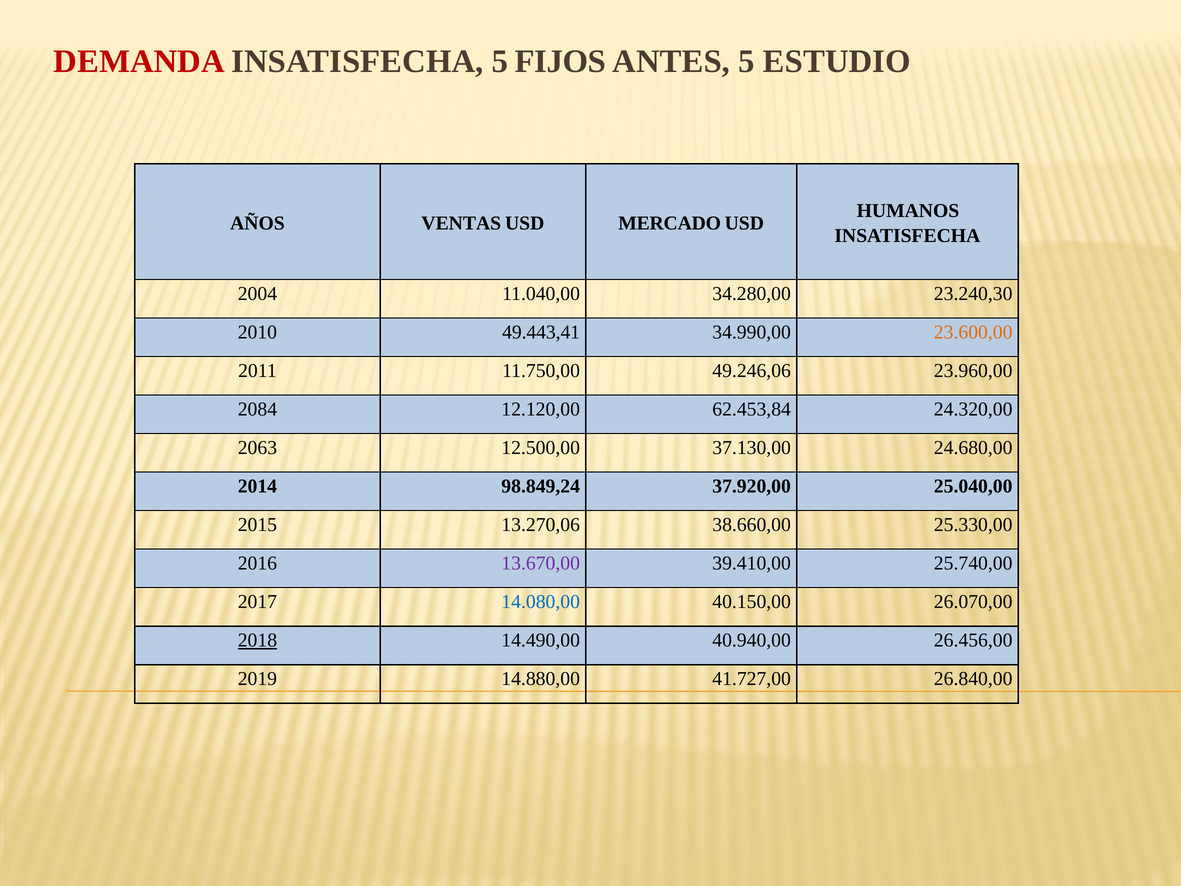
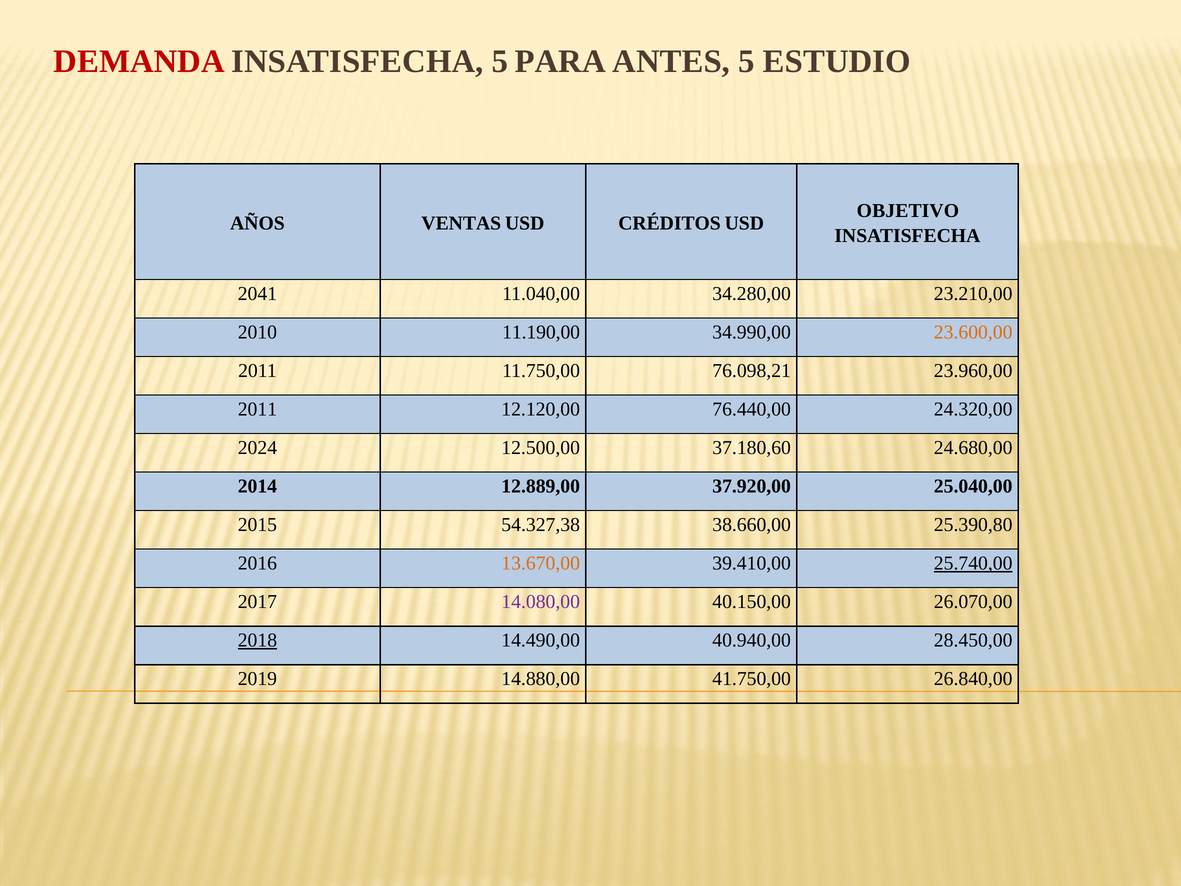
FIJOS: FIJOS -> PARA (560, 62)
HUMANOS: HUMANOS -> OBJETIVO (908, 211)
MERCADO: MERCADO -> CRÉDITOS (670, 223)
2004: 2004 -> 2041 (257, 294)
23.240,30: 23.240,30 -> 23.210,00 (973, 294)
49.443,41: 49.443,41 -> 11.190,00 (541, 332)
49.246,06: 49.246,06 -> 76.098,21 (752, 371)
2084: 2084 -> 2011 (257, 409)
62.453,84: 62.453,84 -> 76.440,00 (752, 409)
2063: 2063 -> 2024 (257, 448)
37.130,00: 37.130,00 -> 37.180,60 (752, 448)
98.849,24: 98.849,24 -> 12.889,00 (541, 486)
13.270,06: 13.270,06 -> 54.327,38 (541, 525)
25.330,00: 25.330,00 -> 25.390,80 (973, 525)
13.670,00 colour: purple -> orange (541, 563)
25.740,00 underline: none -> present (973, 563)
14.080,00 colour: blue -> purple (541, 602)
26.456,00: 26.456,00 -> 28.450,00 (973, 640)
41.727,00: 41.727,00 -> 41.750,00 (752, 679)
